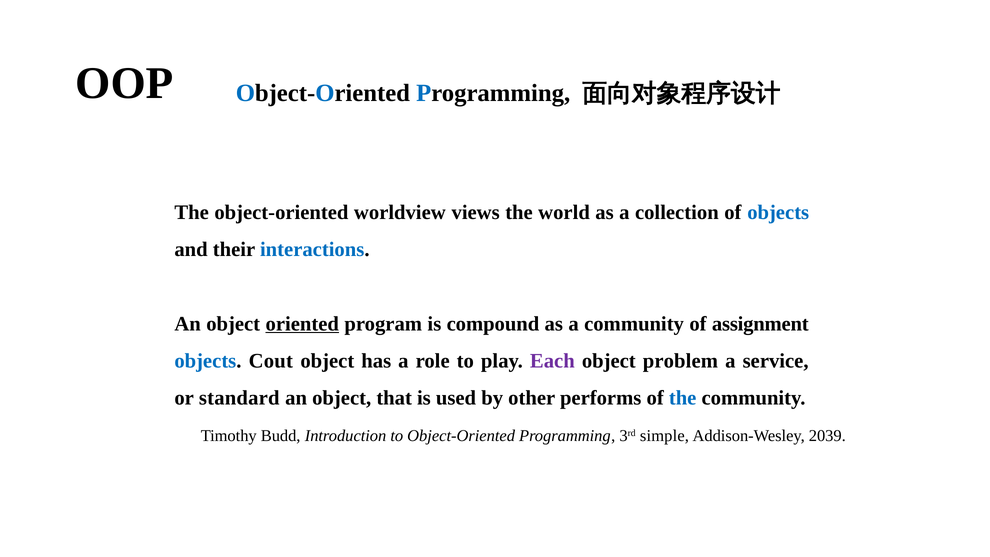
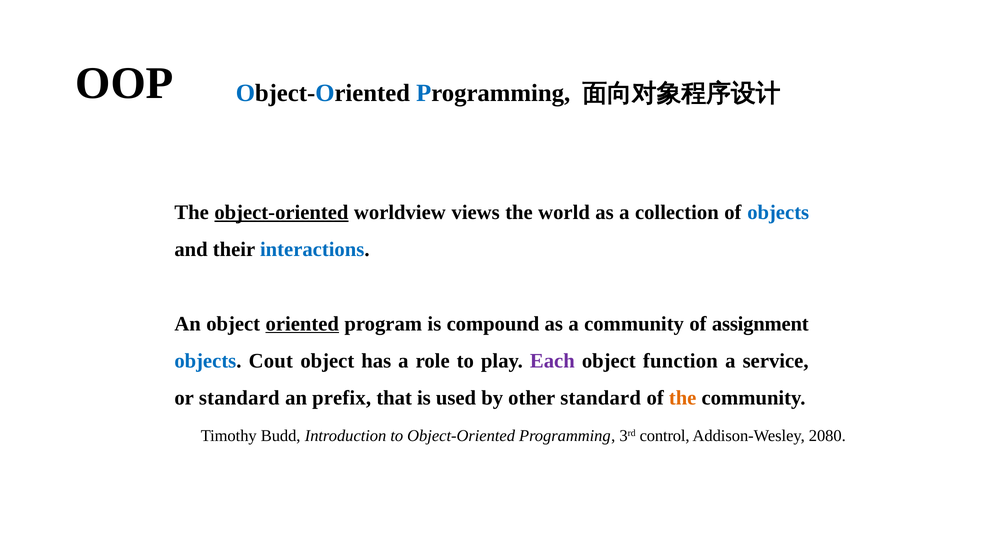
object-oriented underline: none -> present (281, 212)
problem: problem -> function (680, 361)
object: object -> prefix (342, 398)
other performs: performs -> standard (601, 398)
the colour: blue -> orange (683, 398)
simple: simple -> control (665, 436)
2039: 2039 -> 2080 (827, 436)
